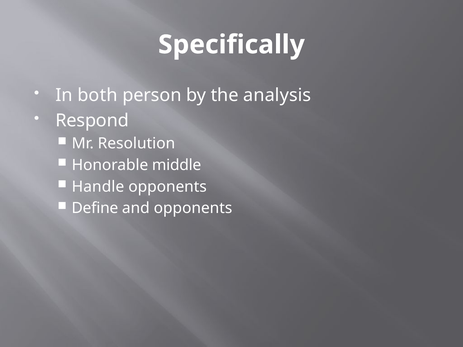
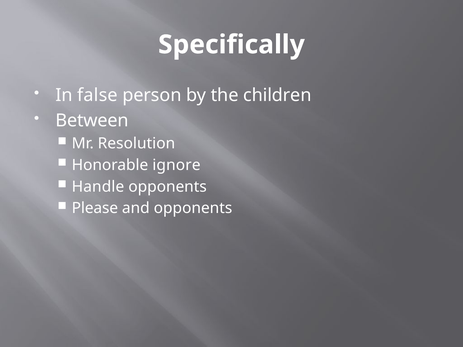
both: both -> false (97, 95)
analysis: analysis -> children (277, 95)
Respond: Respond -> Between (92, 121)
middle: middle -> ignore (176, 165)
Define: Define -> Please (95, 208)
